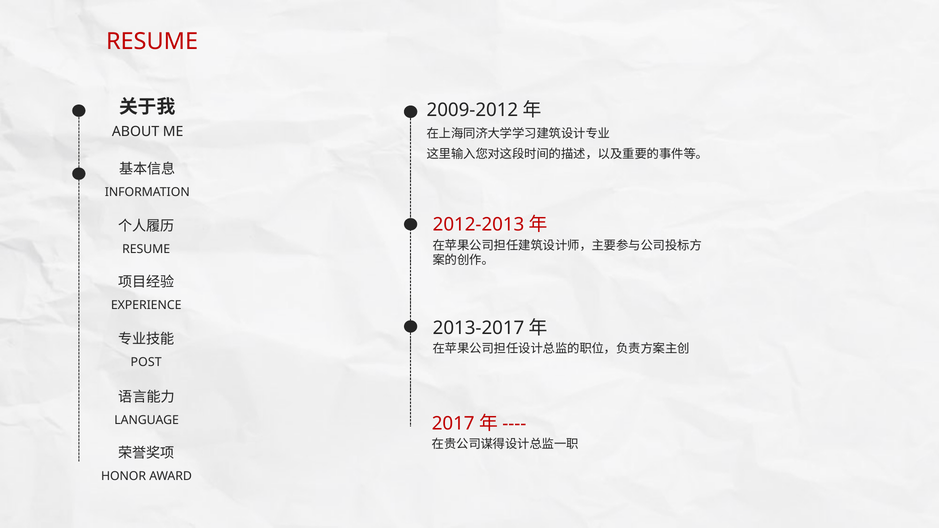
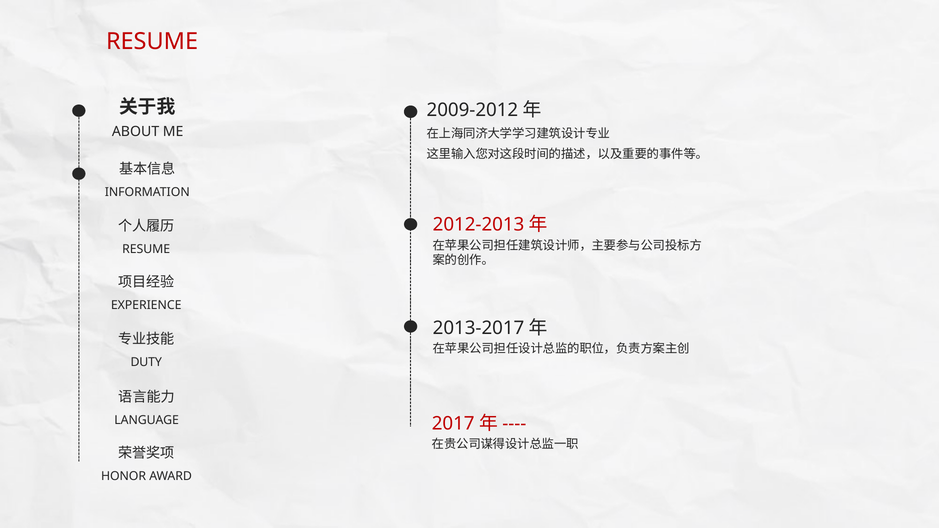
POST: POST -> DUTY (146, 362)
